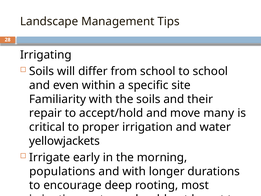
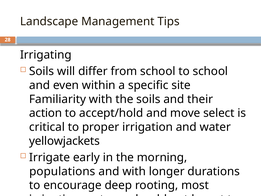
repair: repair -> action (46, 113)
many: many -> select (219, 113)
